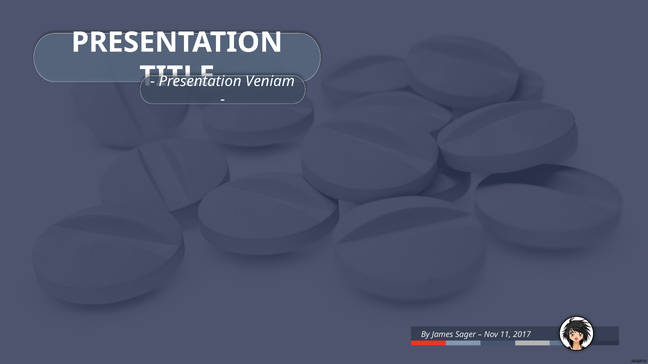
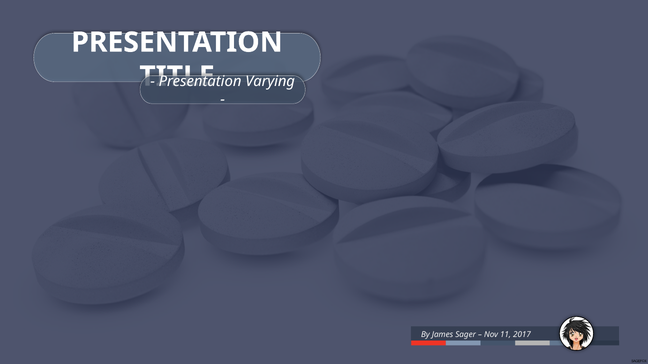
Veniam: Veniam -> Varying (270, 81)
